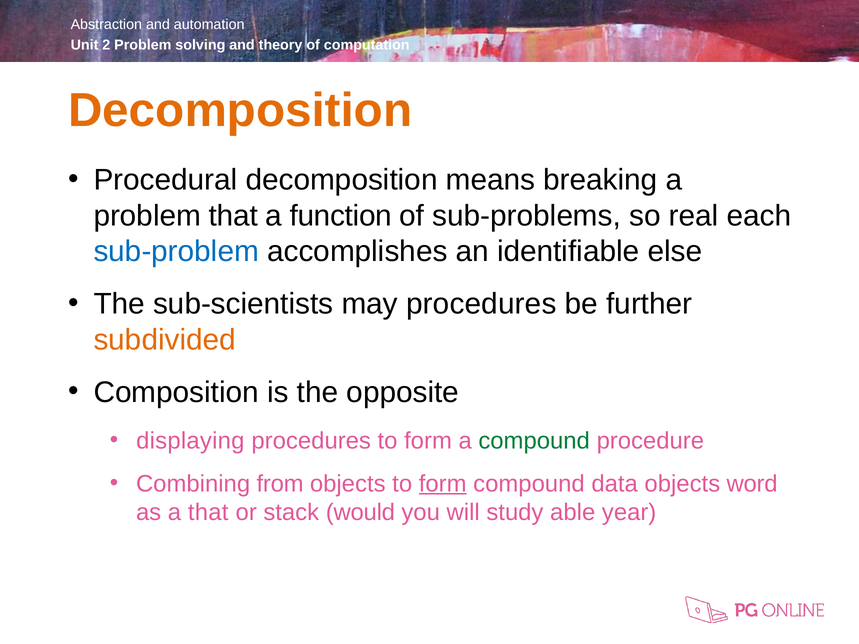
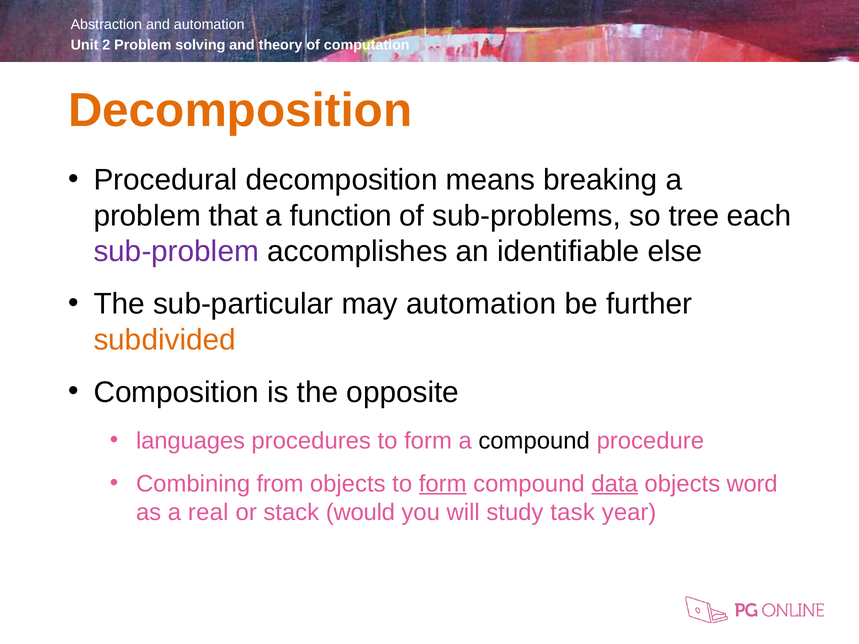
real: real -> tree (694, 216)
sub-problem colour: blue -> purple (176, 252)
sub-scientists: sub-scientists -> sub-particular (243, 304)
may procedures: procedures -> automation (481, 304)
displaying: displaying -> languages (191, 441)
compound colour: green -> black (534, 441)
data underline: none -> present (615, 484)
a that: that -> real (208, 512)
able: able -> task (573, 512)
